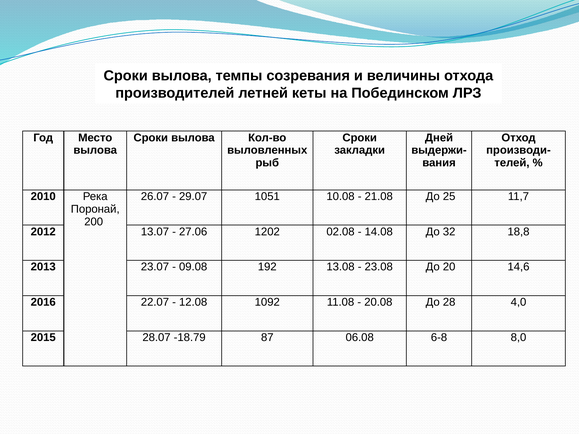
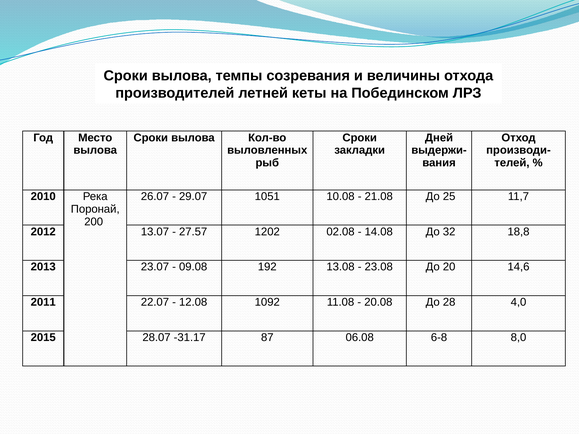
27.06: 27.06 -> 27.57 (193, 232)
2016: 2016 -> 2011 (43, 302)
-18.79: -18.79 -> -31.17 (190, 338)
